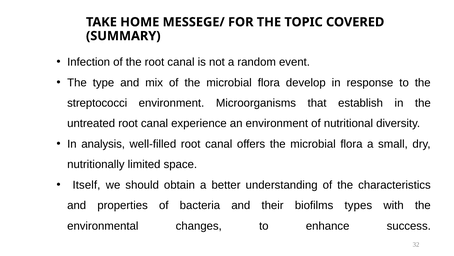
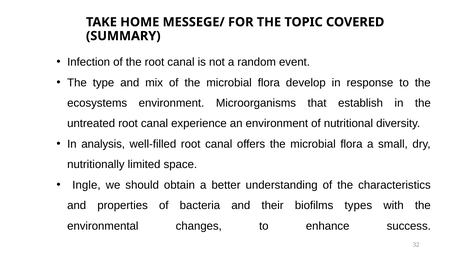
streptococci: streptococci -> ecosystems (97, 103)
Itself: Itself -> Ingle (86, 185)
